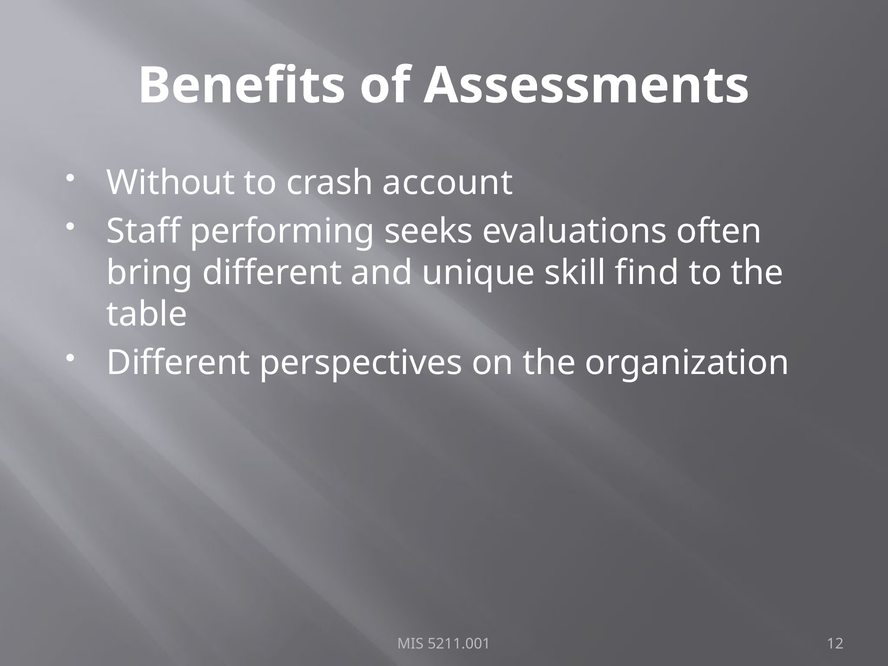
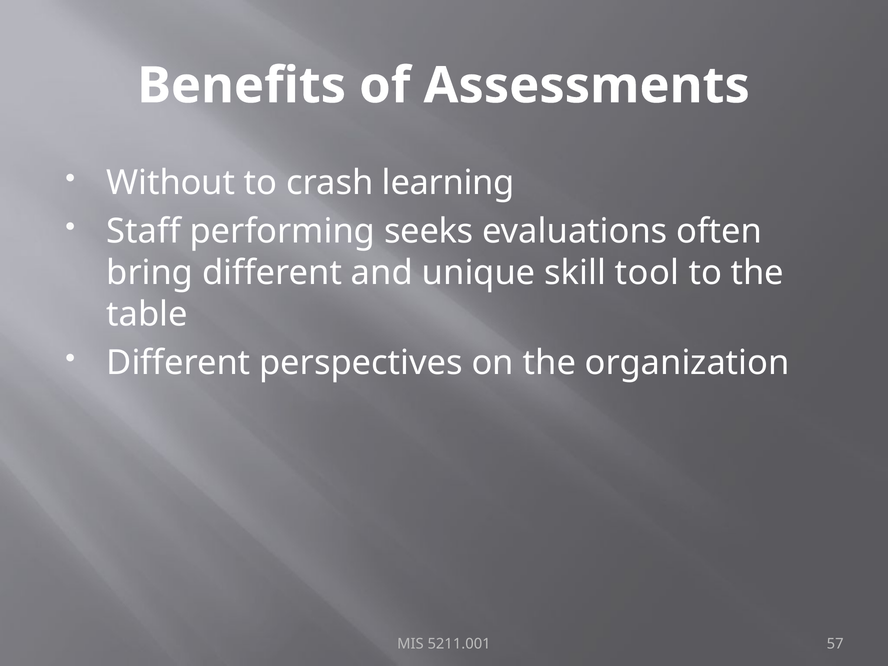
account: account -> learning (448, 183)
find: find -> tool (647, 273)
12: 12 -> 57 (835, 644)
